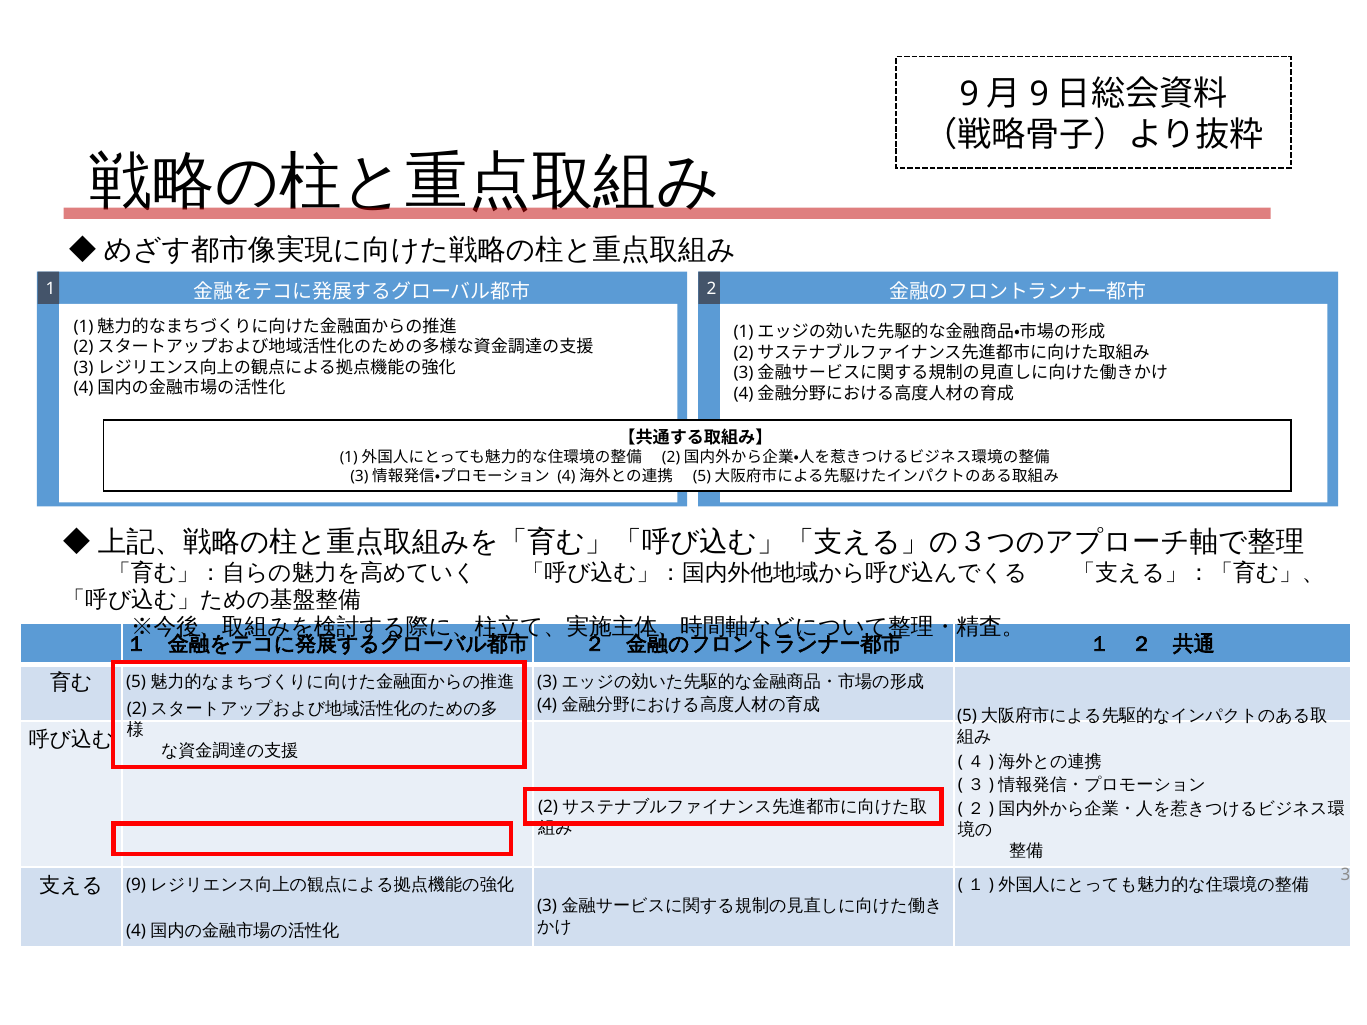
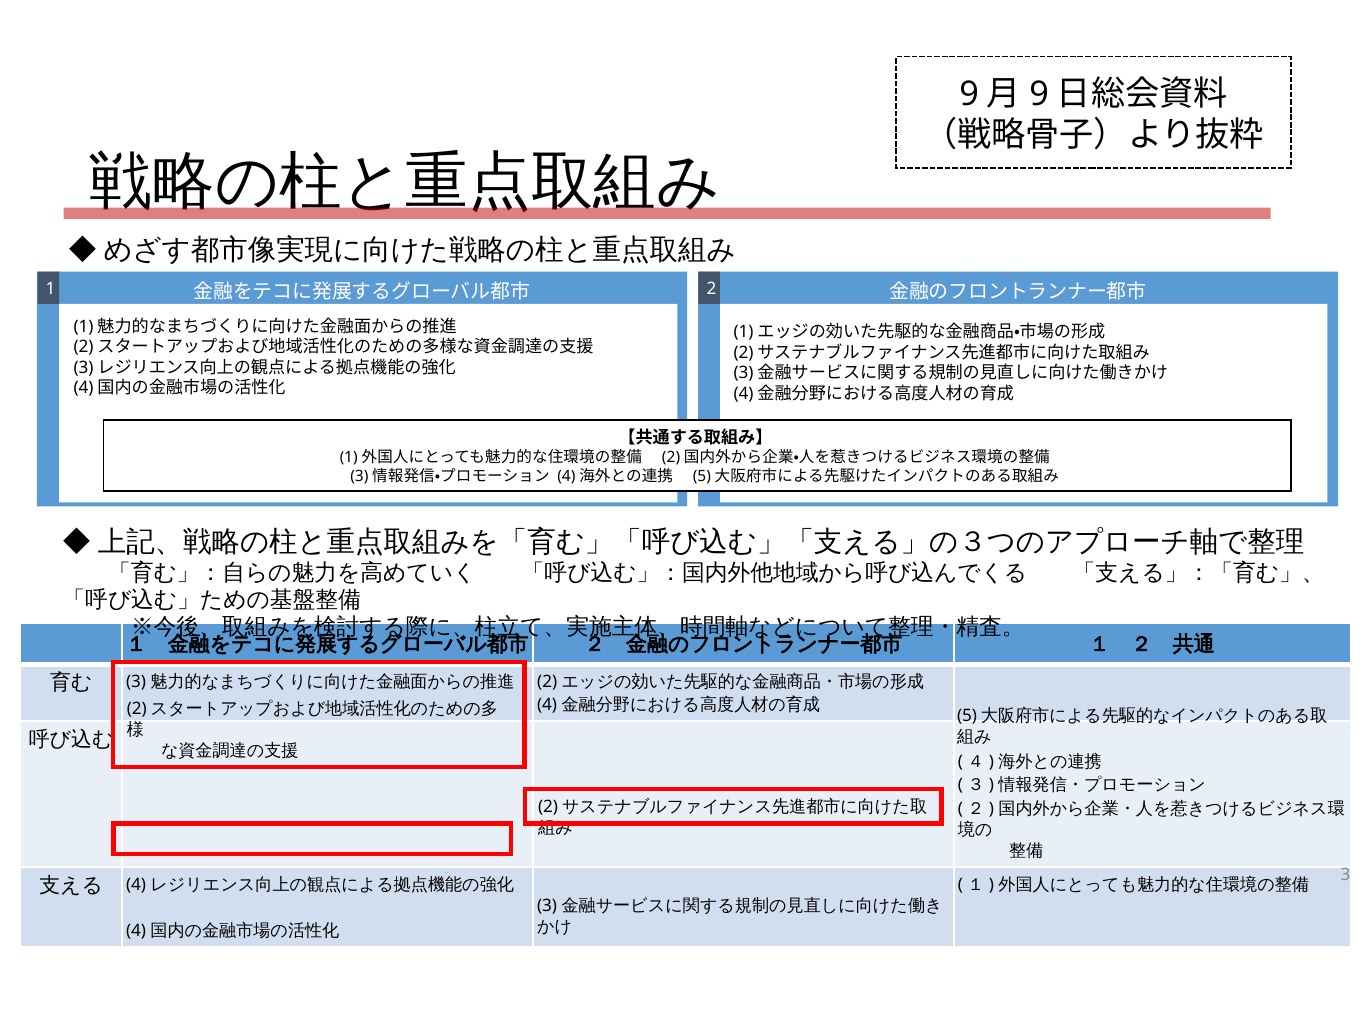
5: 5 -> 3 (136, 682)
3: 3 -> 2 (547, 682)
9: 9 -> 4 (136, 885)
